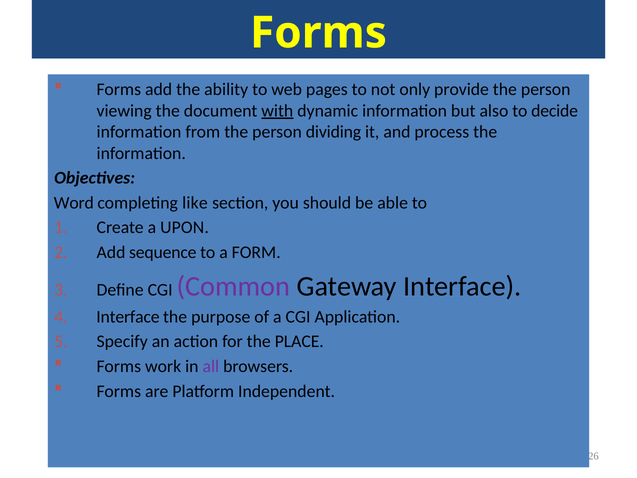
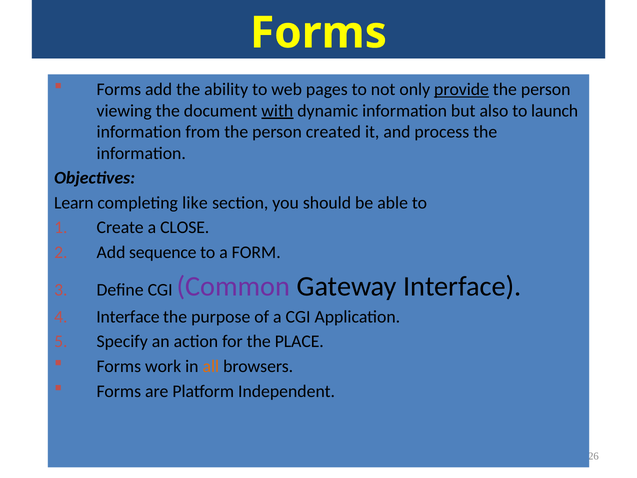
provide underline: none -> present (461, 89)
decide: decide -> launch (555, 111)
dividing: dividing -> created (333, 132)
Word: Word -> Learn (74, 203)
UPON: UPON -> CLOSE (185, 227)
all colour: purple -> orange (211, 366)
